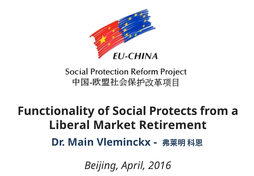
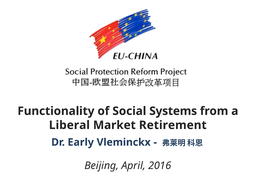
Protects: Protects -> Systems (173, 111)
Main: Main -> Early (81, 142)
